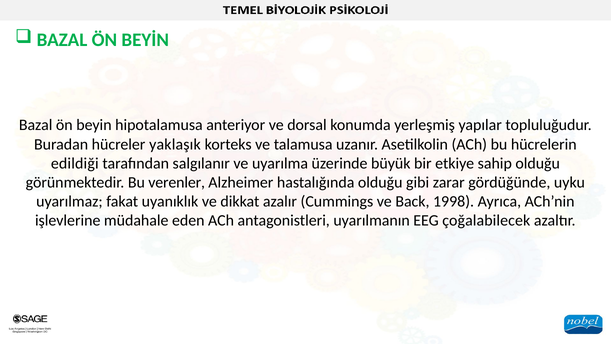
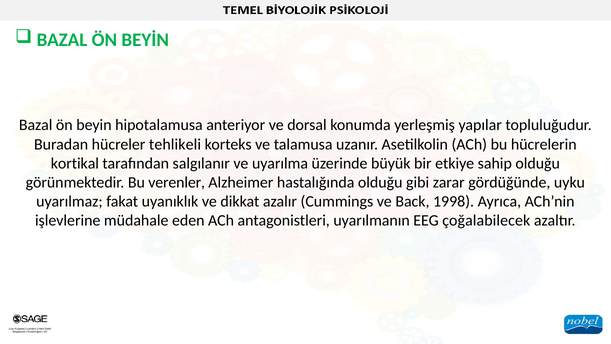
yaklaşık: yaklaşık -> tehlikeli (175, 144)
edildiği: edildiği -> kortikal (75, 163)
